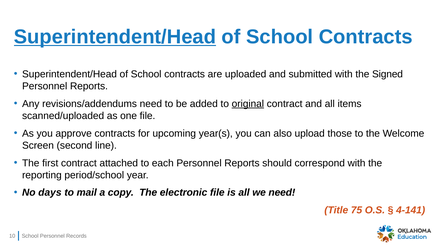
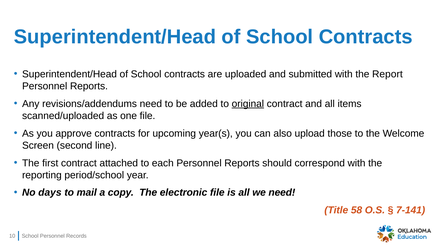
Superintendent/Head underline: present -> none (115, 37)
Signed: Signed -> Report (387, 74)
75: 75 -> 58 (357, 210)
4-141: 4-141 -> 7-141 (411, 210)
